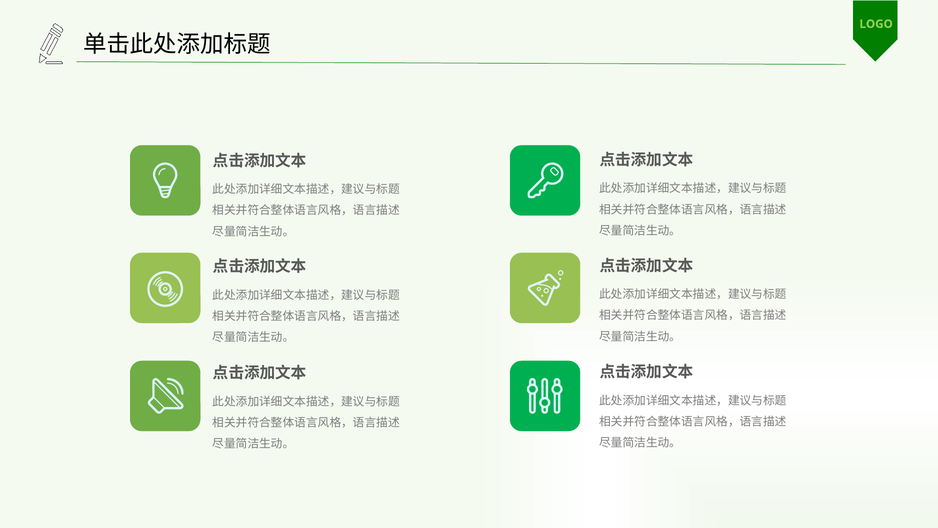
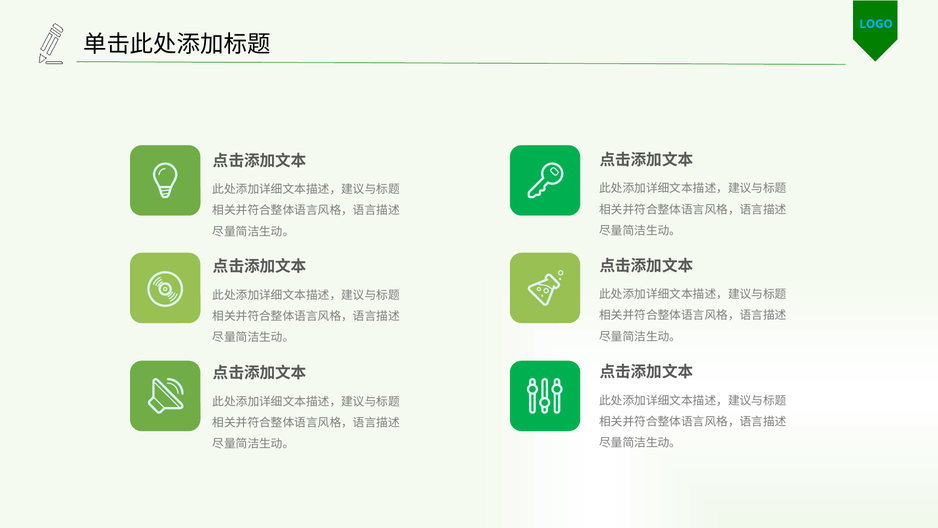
LOGO colour: light green -> light blue (876, 24)
